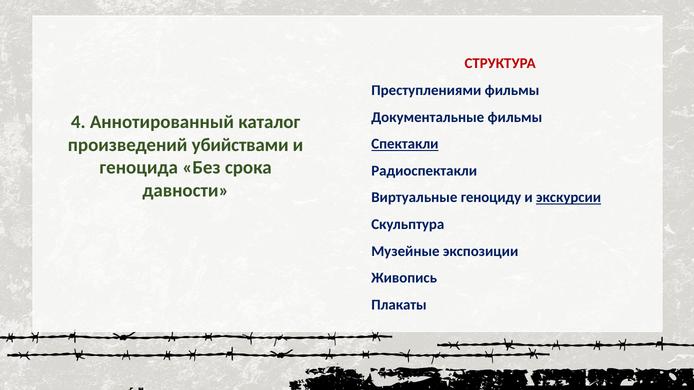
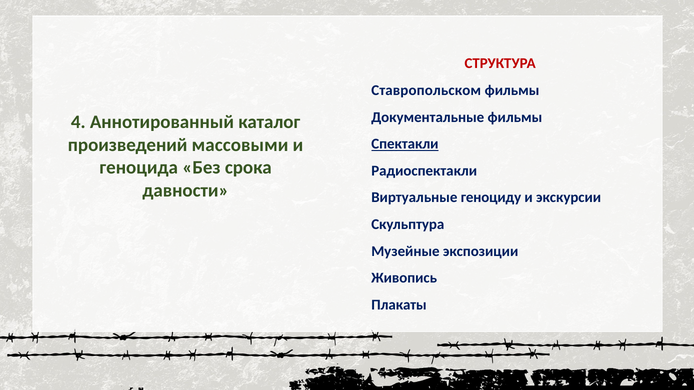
Преступлениями: Преступлениями -> Ставропольском (426, 90)
убийствами: убийствами -> массовыми (240, 145)
экскурсии underline: present -> none (569, 198)
